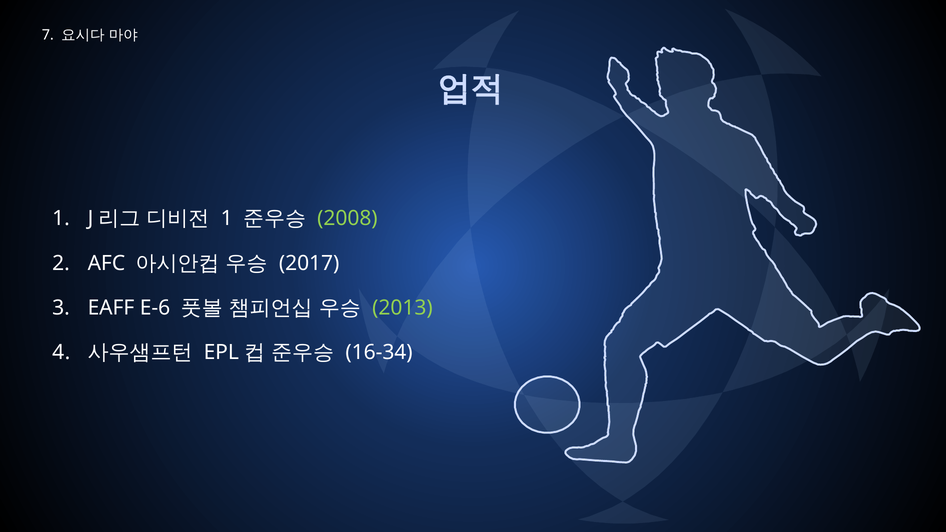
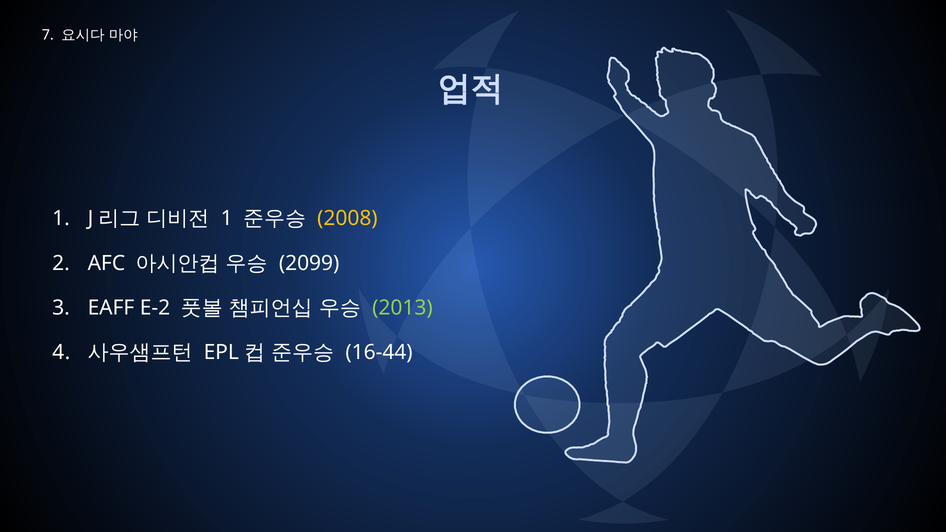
2008 colour: light green -> yellow (347, 218)
2017: 2017 -> 2099 (309, 263)
E-6: E-6 -> E-2 (155, 308)
16-34: 16-34 -> 16-44 (379, 353)
